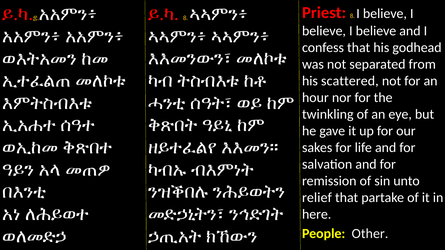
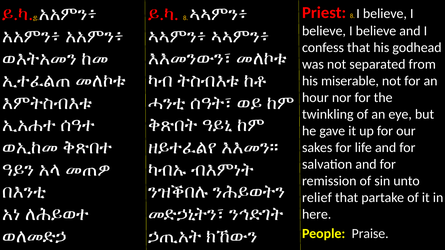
scattered: scattered -> miserable (350, 81)
Other: Other -> Praise (370, 234)
